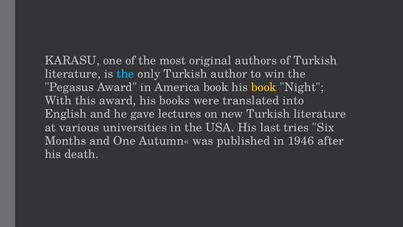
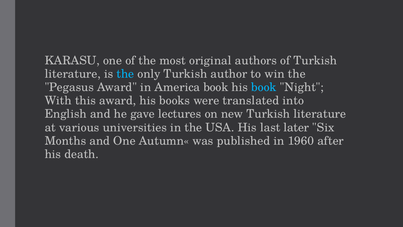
book colour: yellow -> light blue (264, 87)
tries: tries -> later (296, 127)
1946: 1946 -> 1960 (301, 141)
